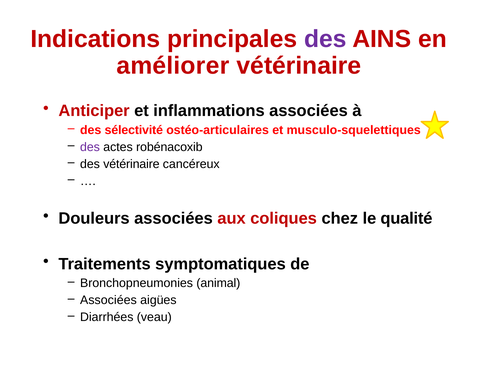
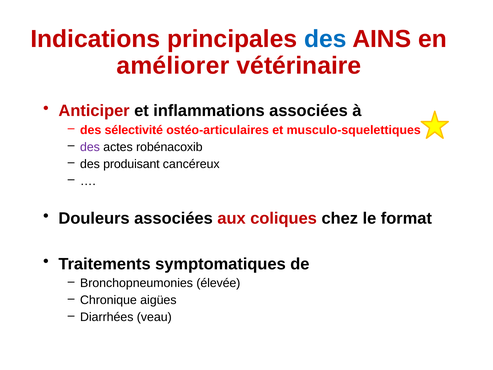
des colour: purple -> blue (325, 39)
des vétérinaire: vétérinaire -> produisant (131, 164)
qualité: qualité -> format (406, 218)
animal: animal -> élevée (218, 283)
Associées: Associées -> Chronique (108, 300)
